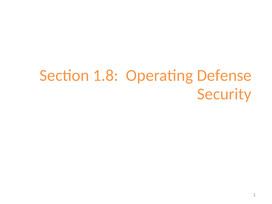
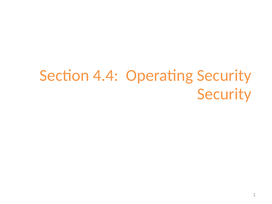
1.8: 1.8 -> 4.4 (106, 75)
Operating Defense: Defense -> Security (224, 75)
